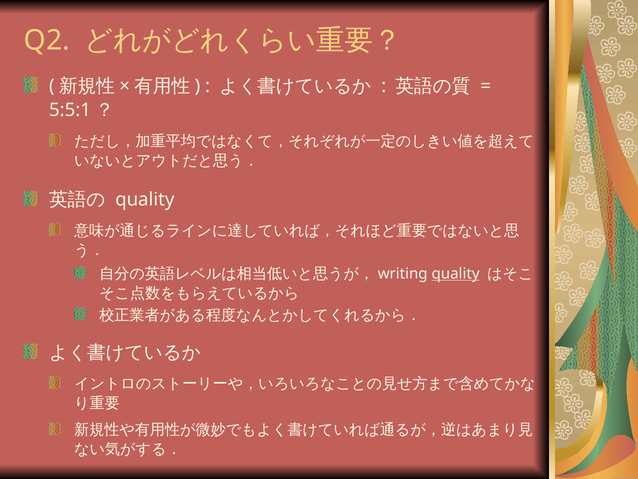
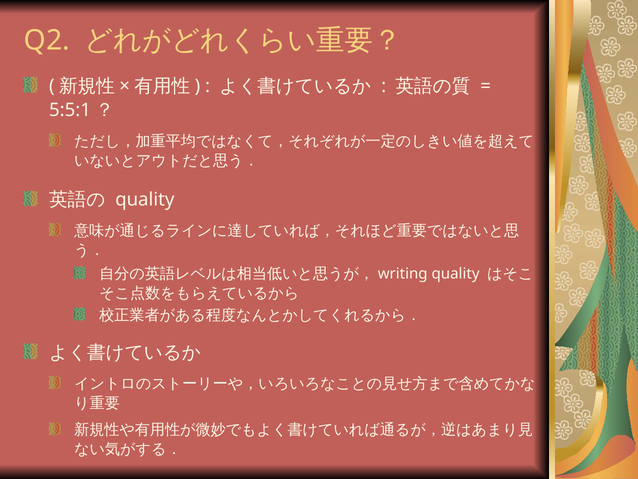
quality underline: present -> none (456, 274)
